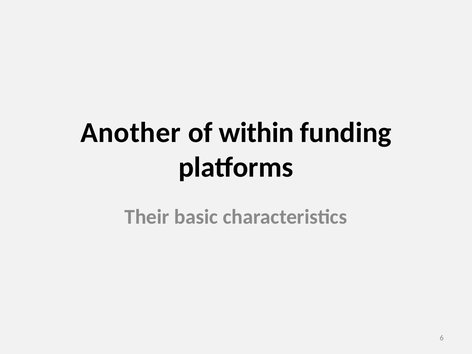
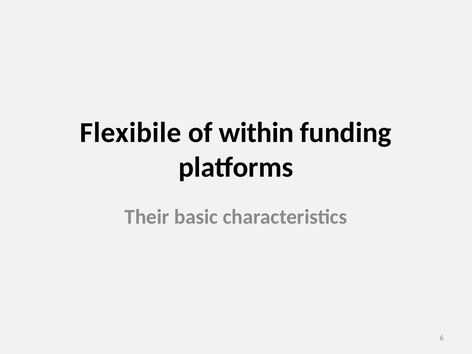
Another: Another -> Flexibile (131, 133)
